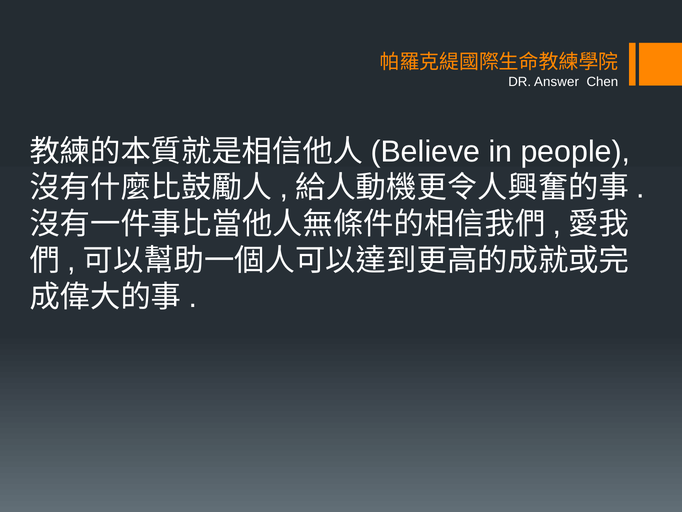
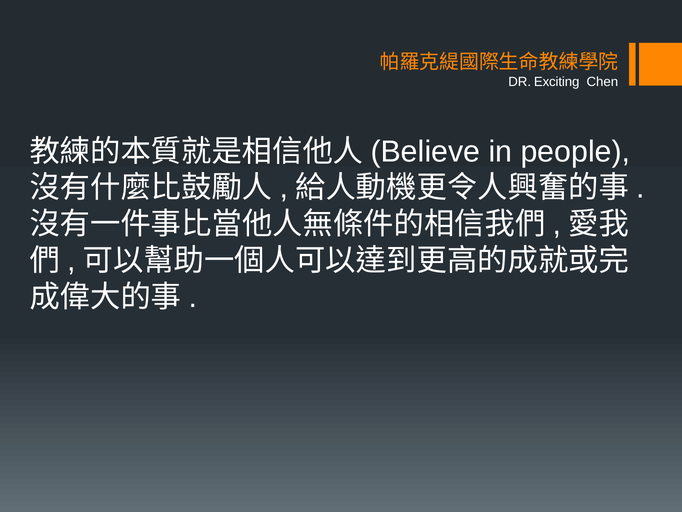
Answer: Answer -> Exciting (557, 82)
